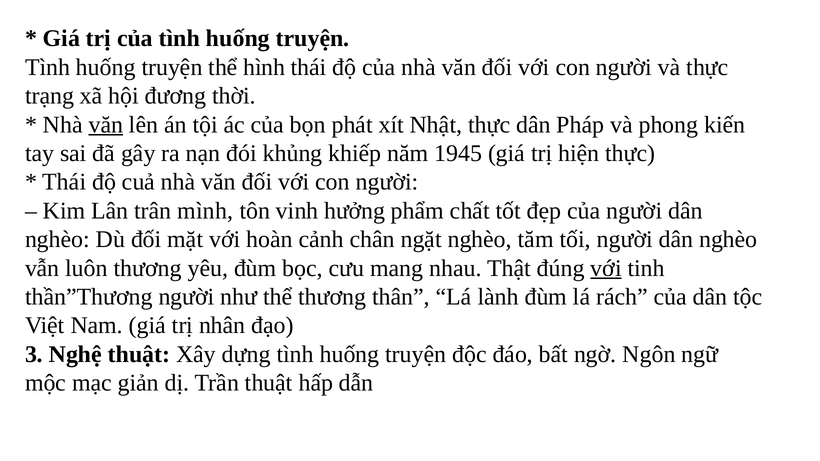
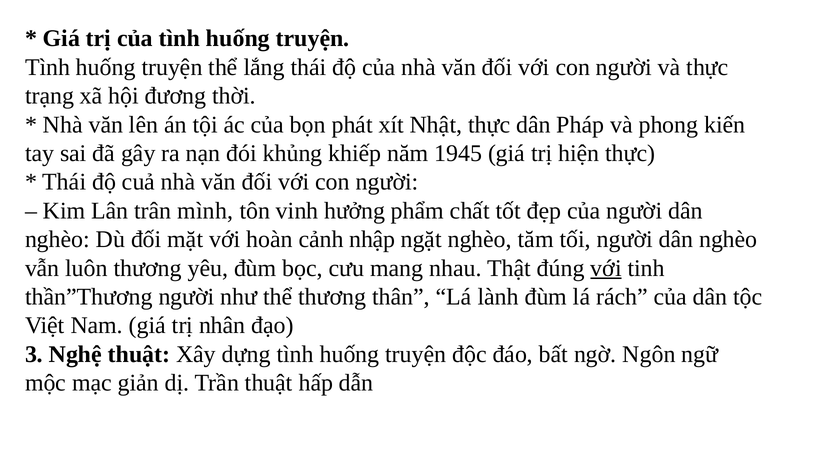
hình: hình -> lắng (264, 67)
văn underline: present -> none (106, 125)
chân: chân -> nhập (372, 240)
